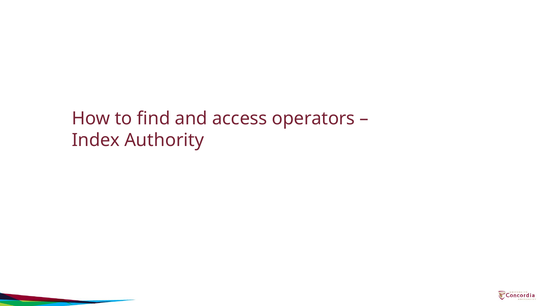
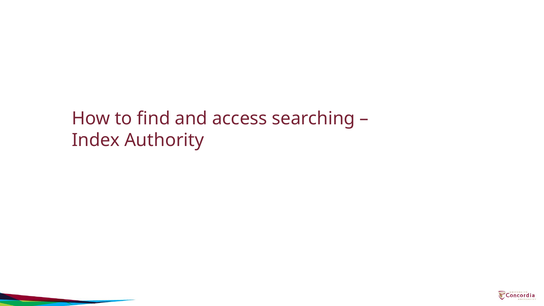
operators: operators -> searching (313, 118)
